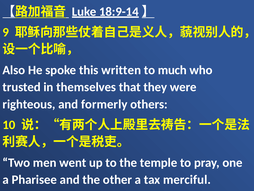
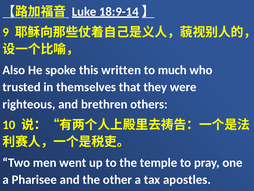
formerly: formerly -> brethren (104, 104)
merciful: merciful -> apostles (187, 179)
